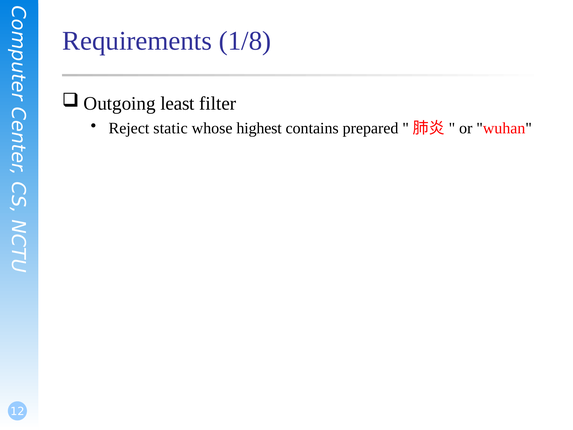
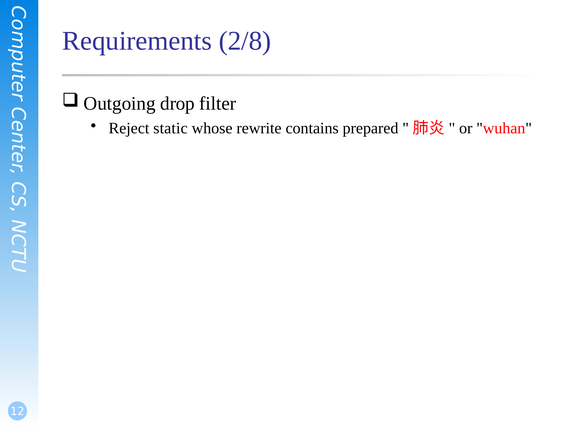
1/8: 1/8 -> 2/8 (245, 41)
least: least -> drop (178, 104)
highest: highest -> rewrite (259, 128)
